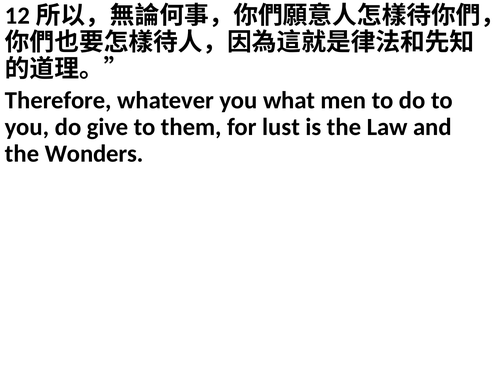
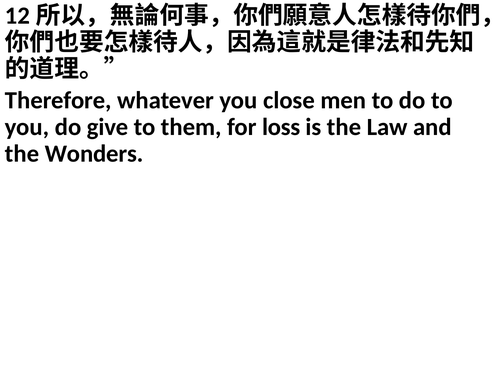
what: what -> close (289, 101)
lust: lust -> loss (281, 127)
